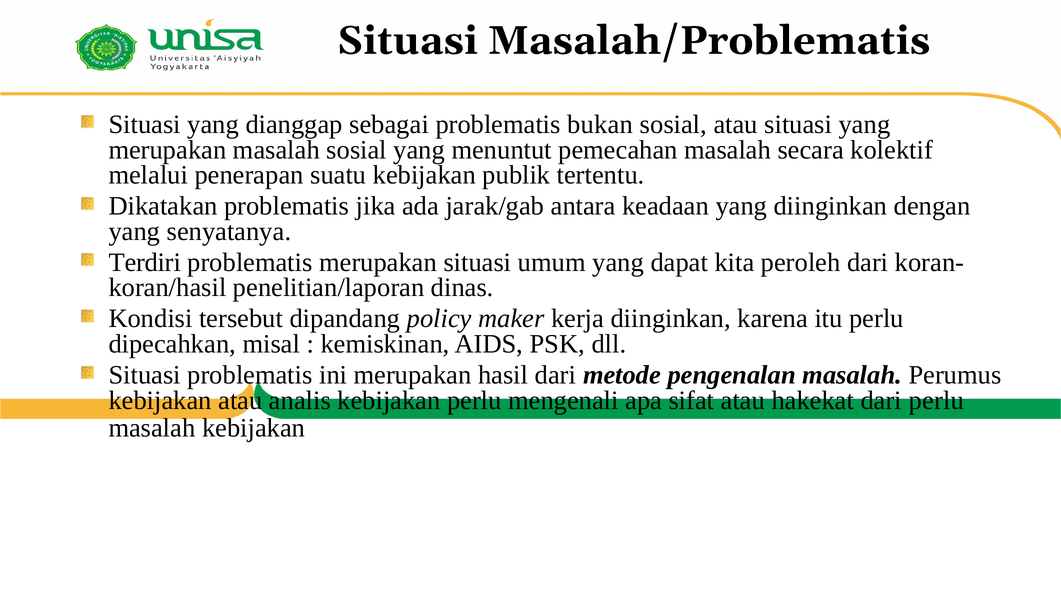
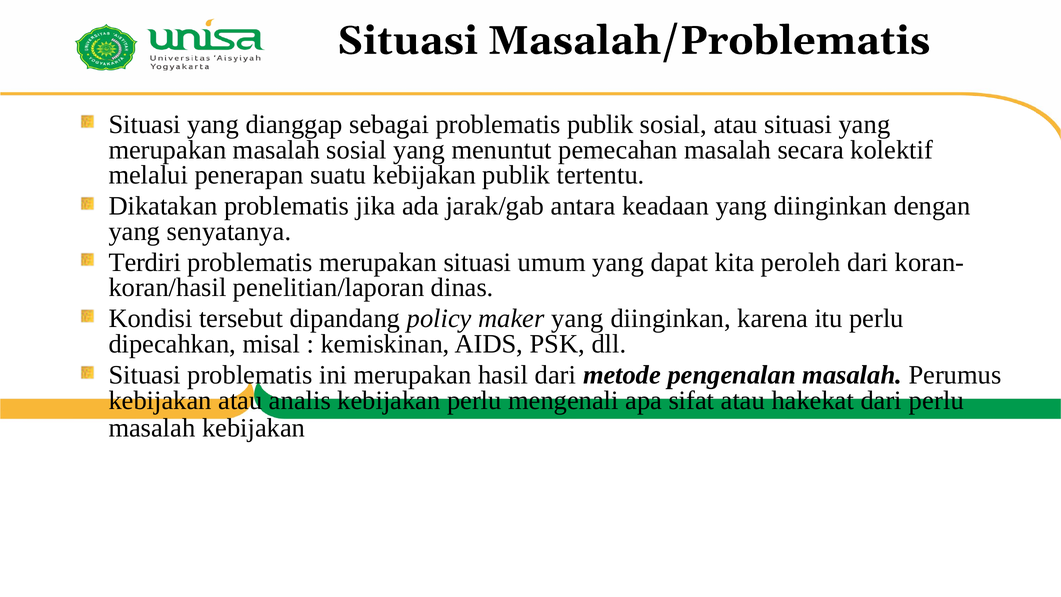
problematis bukan: bukan -> publik (600, 124)
maker kerja: kerja -> yang (577, 318)
